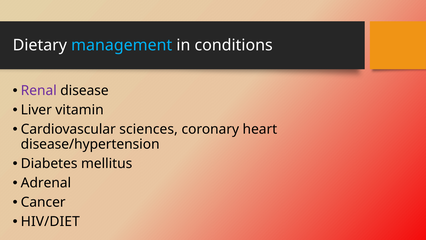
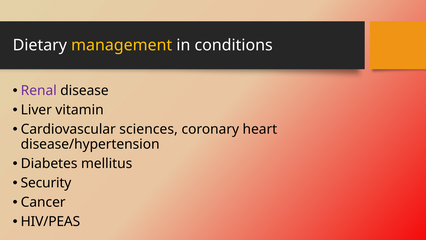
management colour: light blue -> yellow (122, 45)
Adrenal: Adrenal -> Security (46, 183)
HIV/DIET: HIV/DIET -> HIV/PEAS (50, 221)
